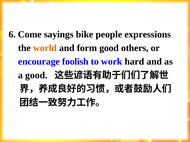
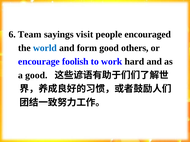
Come: Come -> Team (30, 34)
bike: bike -> visit (85, 34)
expressions: expressions -> encouraged (148, 34)
world colour: orange -> blue (45, 48)
